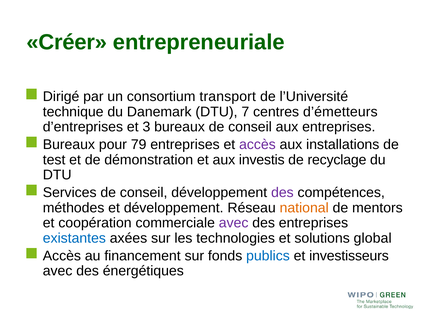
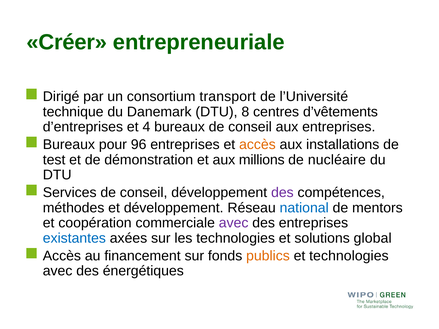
7: 7 -> 8 (245, 112)
d’émetteurs: d’émetteurs -> d’vêtements (340, 112)
3: 3 -> 4 (146, 127)
79: 79 -> 96 (139, 145)
accès colour: purple -> orange (257, 145)
investis: investis -> millions (262, 160)
recyclage: recyclage -> nucléaire (337, 160)
national colour: orange -> blue (304, 208)
publics colour: blue -> orange (268, 256)
et investisseurs: investisseurs -> technologies (349, 256)
